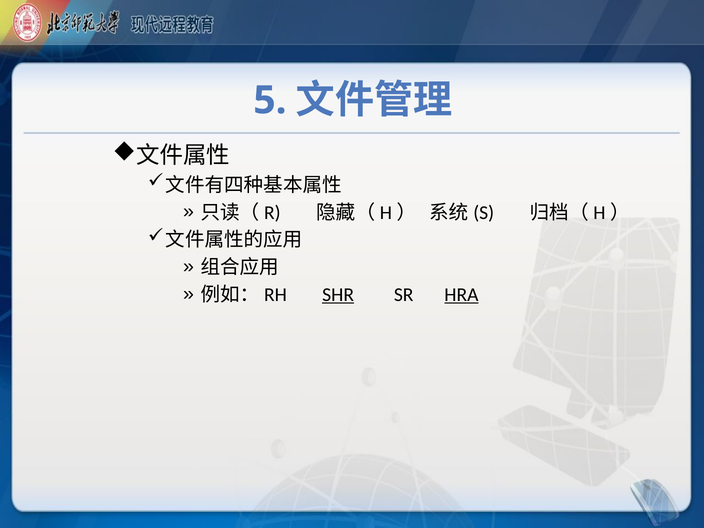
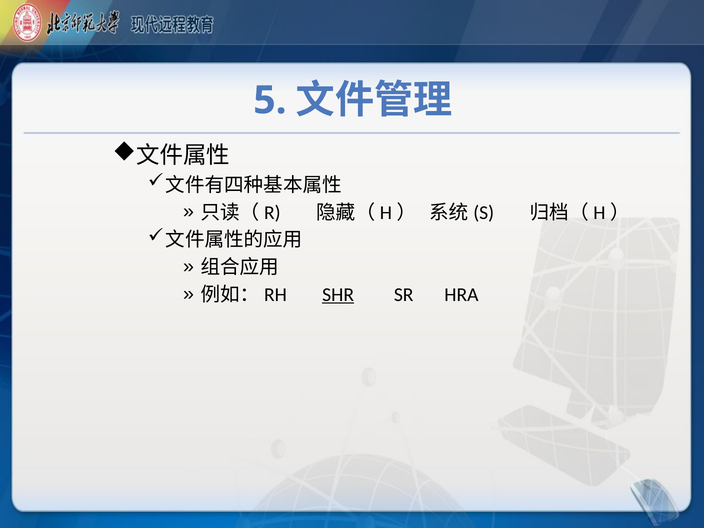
HRA underline: present -> none (461, 295)
